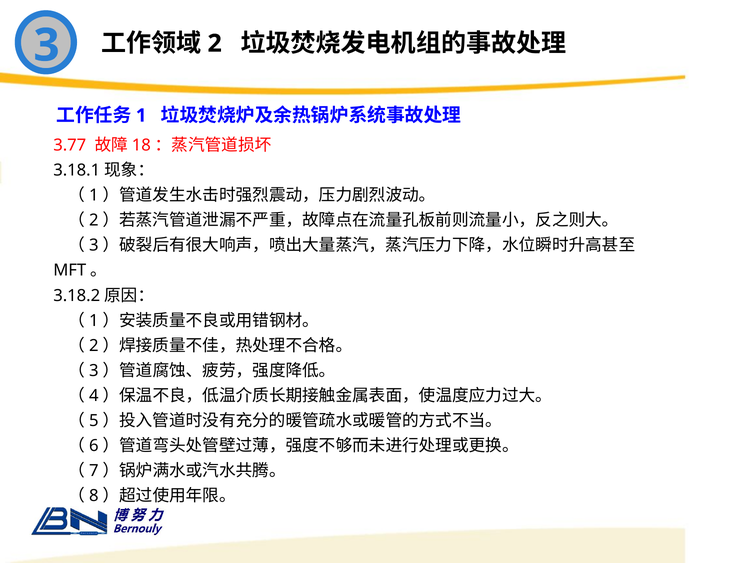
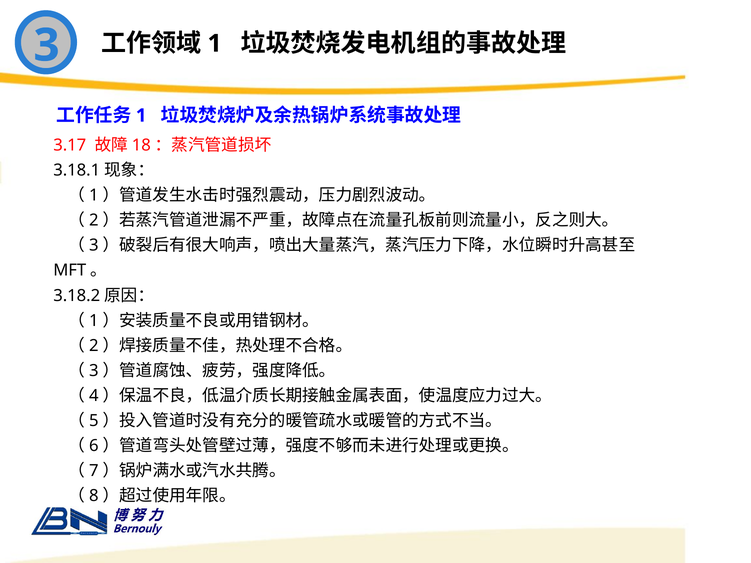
2: 2 -> 1 (215, 44)
3.77: 3.77 -> 3.17 (70, 145)
